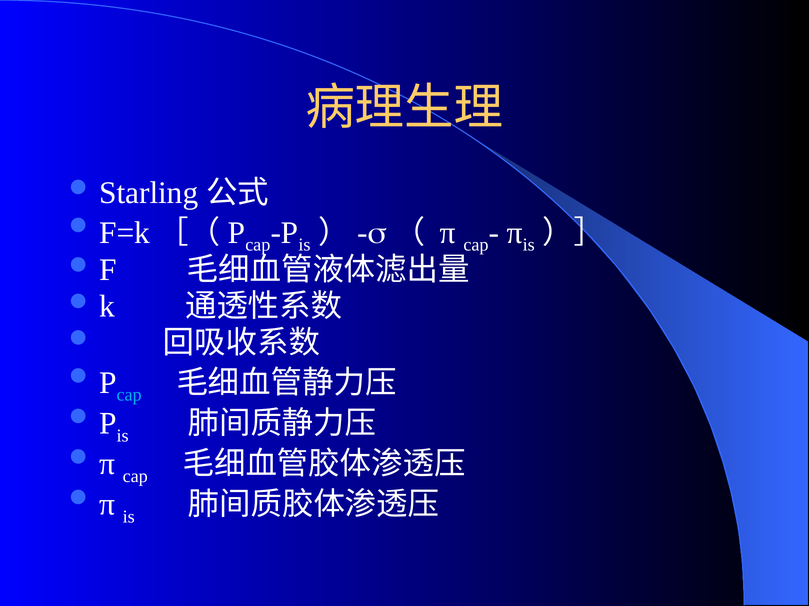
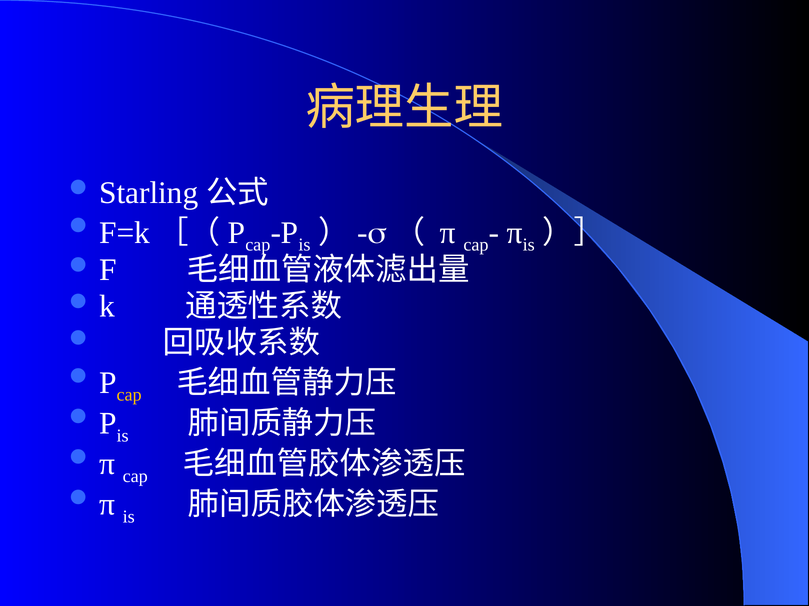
cap colour: light blue -> yellow (129, 395)
